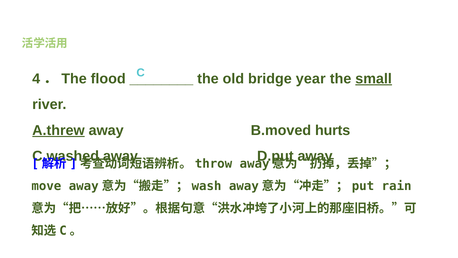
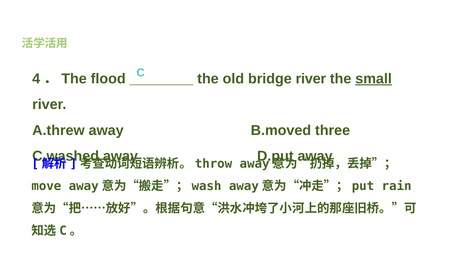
bridge year: year -> river (311, 79)
A.threw underline: present -> none (58, 130)
hurts: hurts -> three (333, 130)
